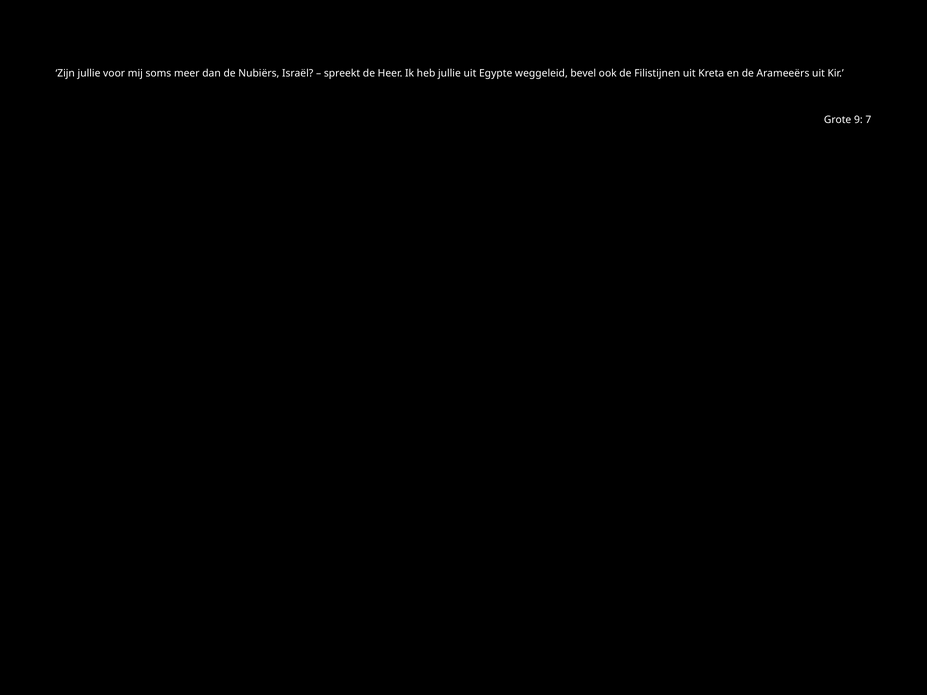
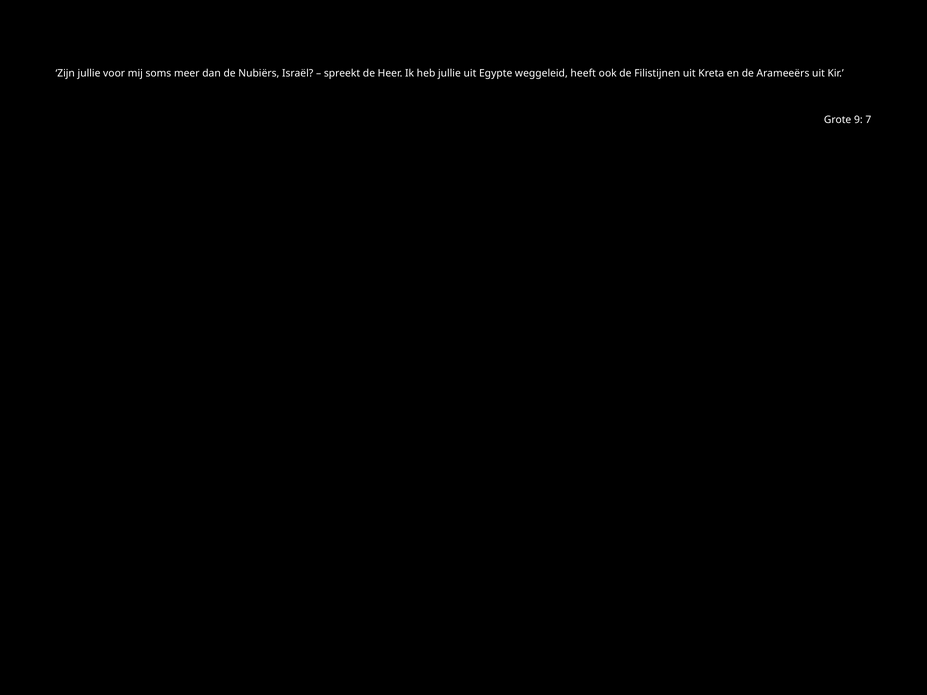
bevel: bevel -> heeft (583, 73)
